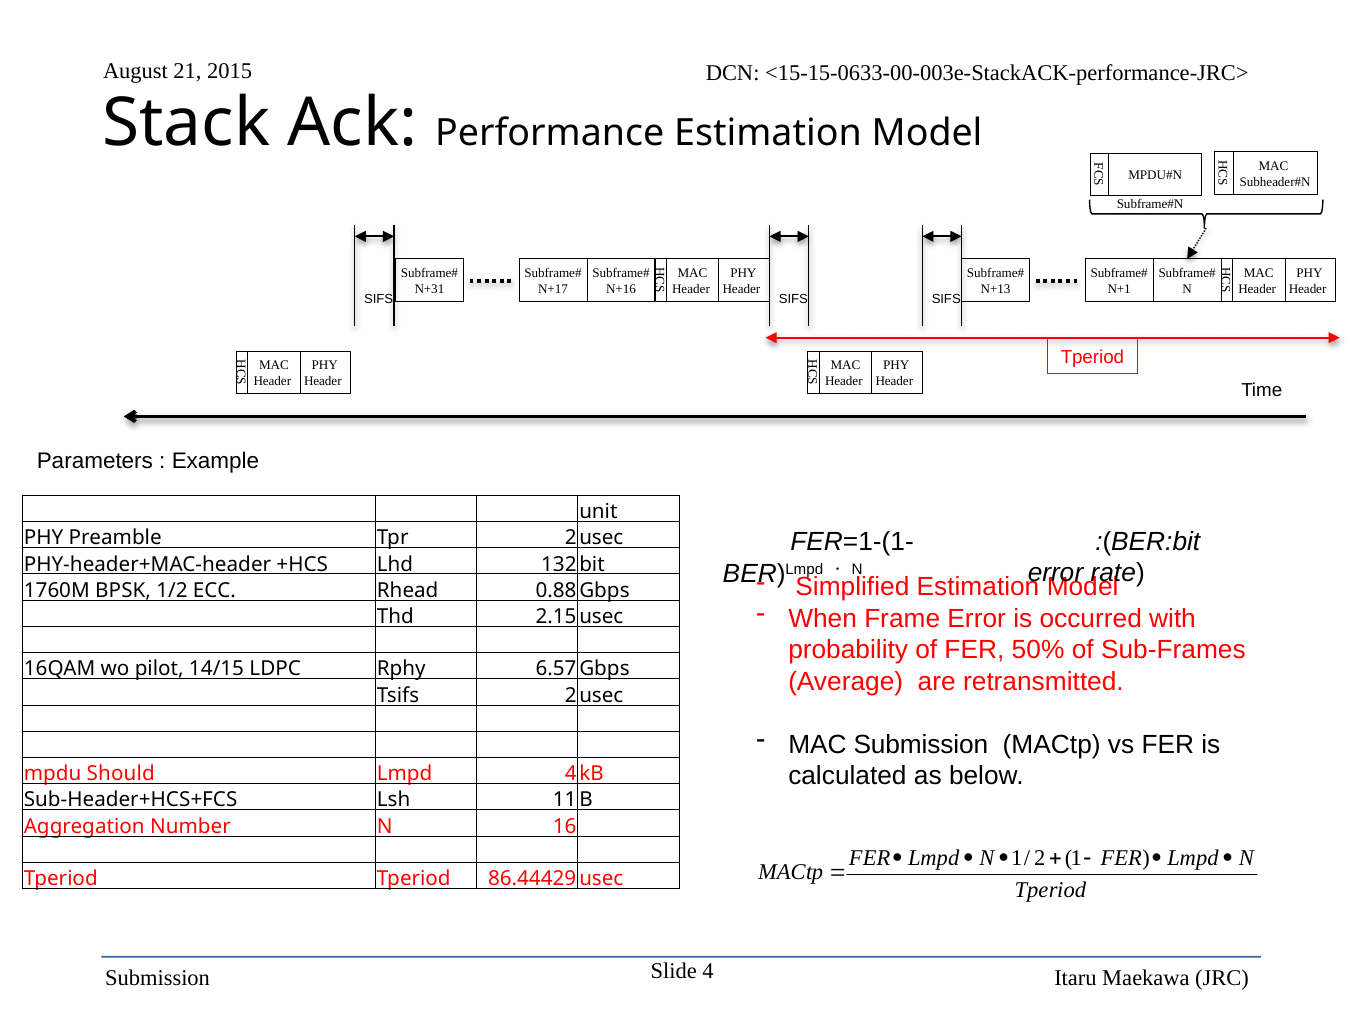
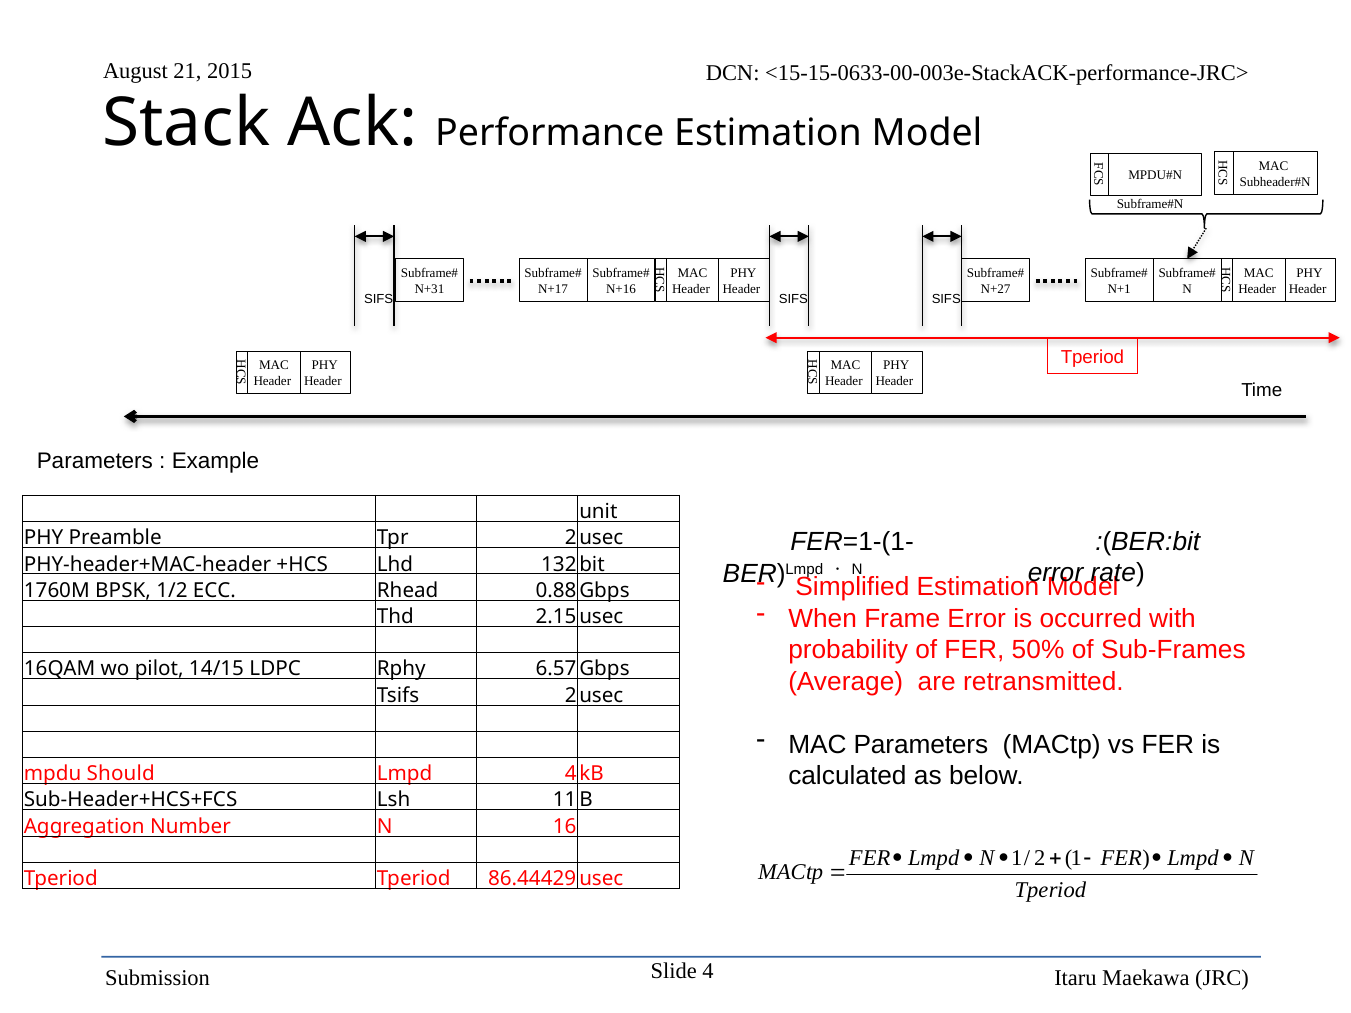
N+13: N+13 -> N+27 (996, 289)
MAC Submission: Submission -> Parameters (921, 745)
